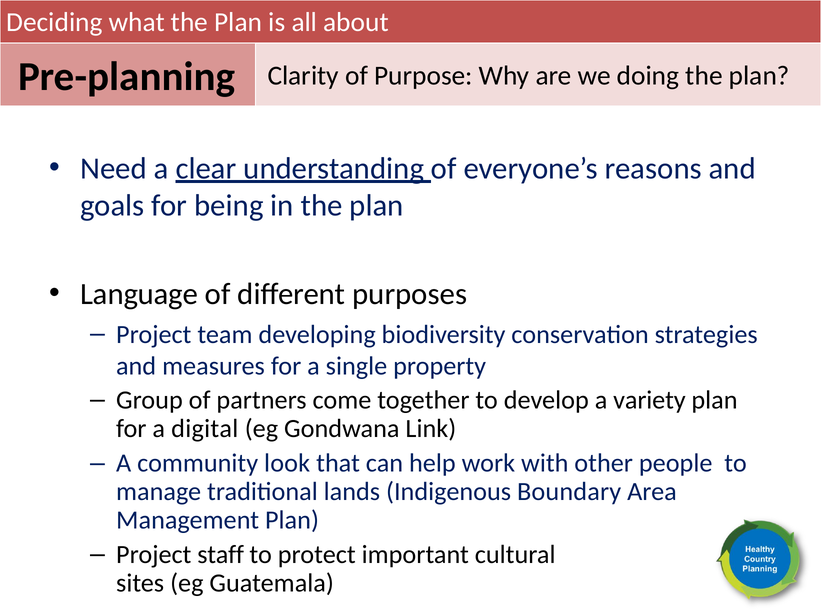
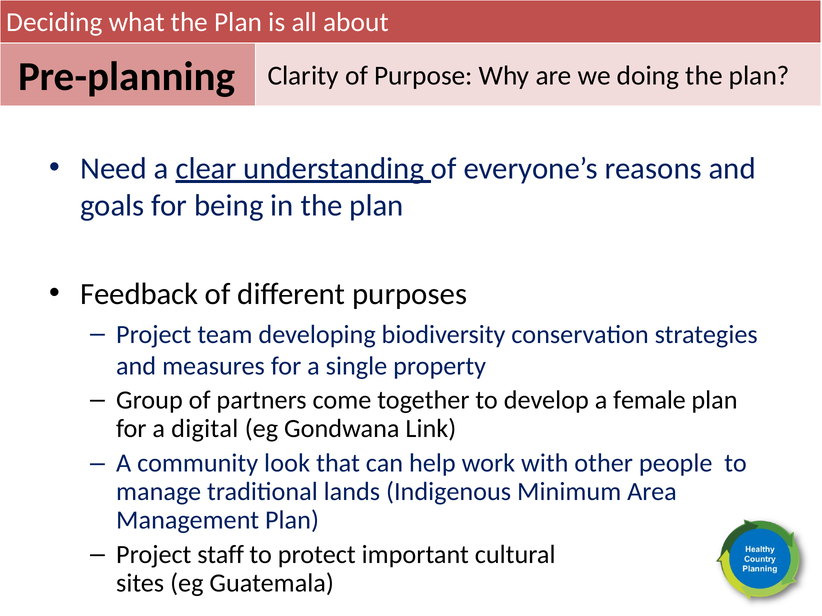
Language: Language -> Feedback (139, 294)
variety: variety -> female (649, 400)
Boundary: Boundary -> Minimum (569, 492)
